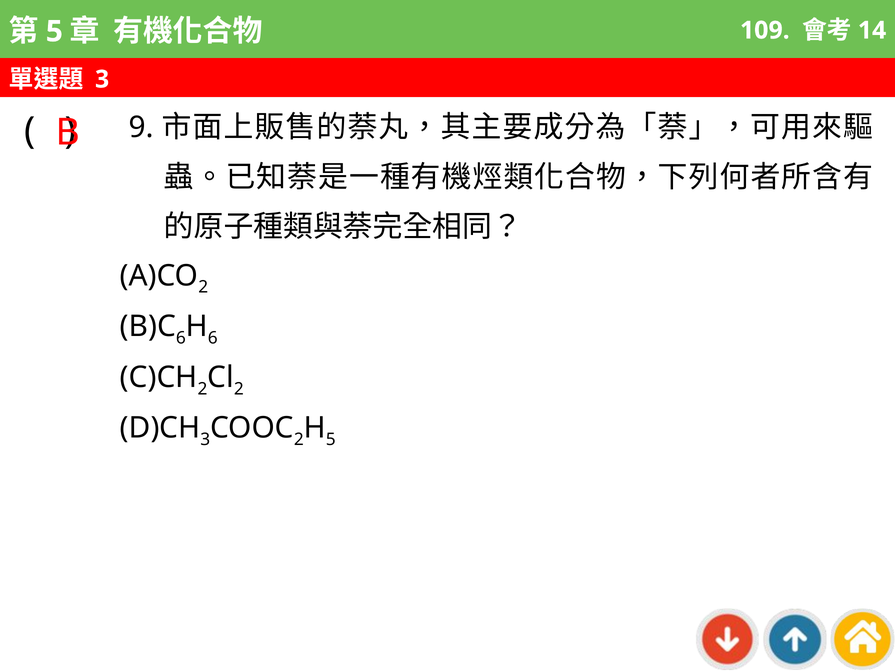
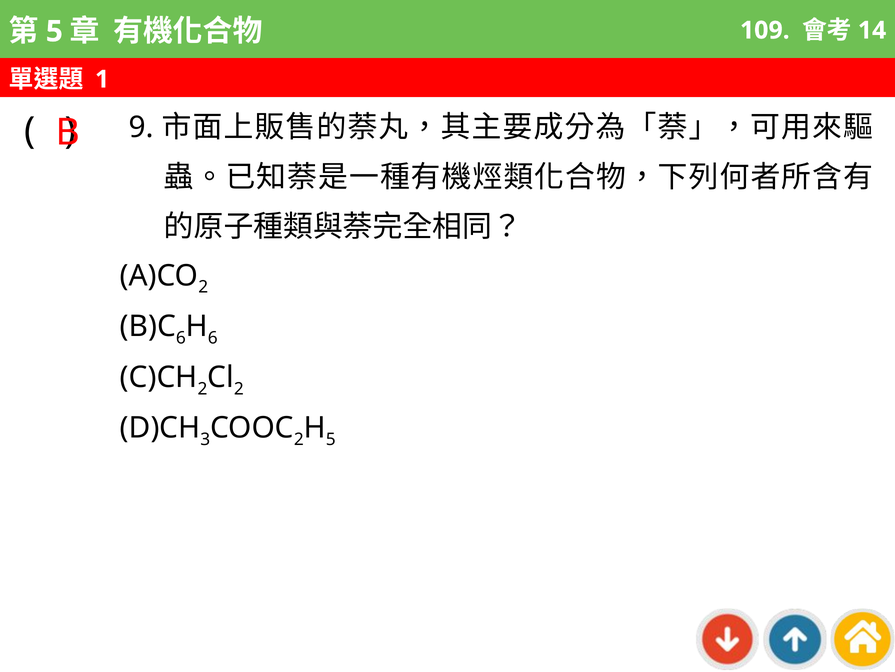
3: 3 -> 1 (102, 79)
